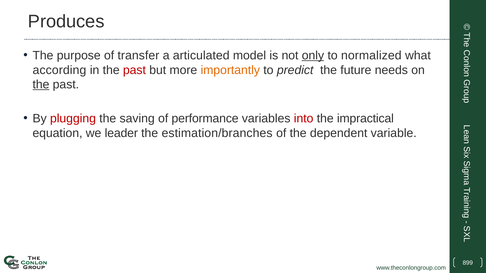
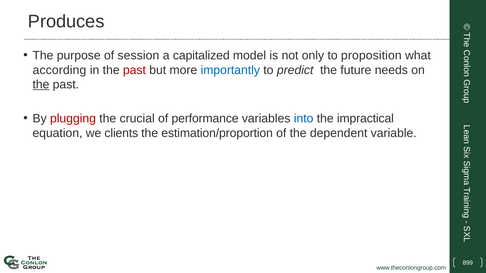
transfer: transfer -> session (138, 56)
articulated: articulated -> capitalized (201, 56)
only underline: present -> none (313, 56)
normalized: normalized -> proposition (371, 56)
importantly colour: orange -> blue (230, 70)
saving: saving -> crucial (137, 119)
into colour: red -> blue (304, 119)
leader: leader -> clients (121, 133)
estimation/branches: estimation/branches -> estimation/proportion (217, 133)
